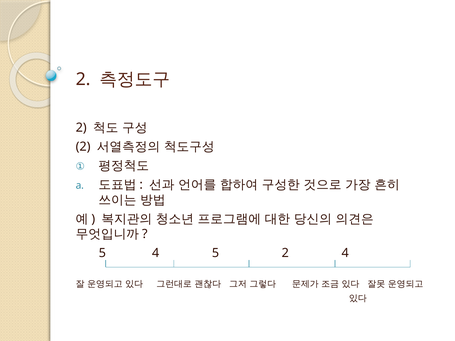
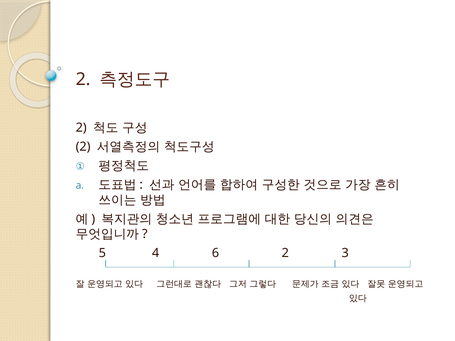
4 5: 5 -> 6 (215, 253)
2 4: 4 -> 3 (345, 253)
